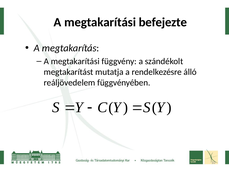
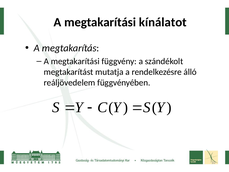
befejezte: befejezte -> kínálatot (163, 22)
